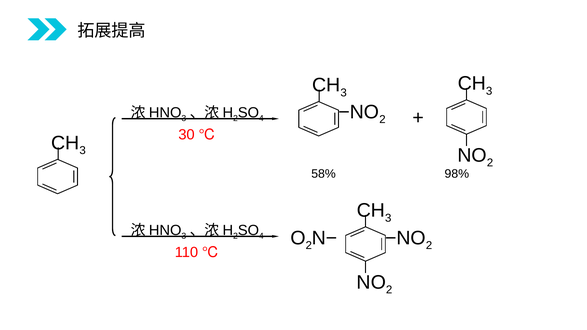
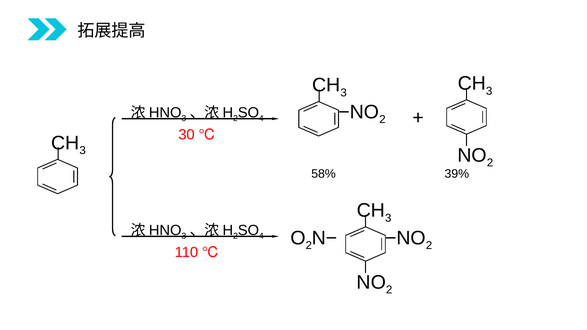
98%: 98% -> 39% (457, 174)
